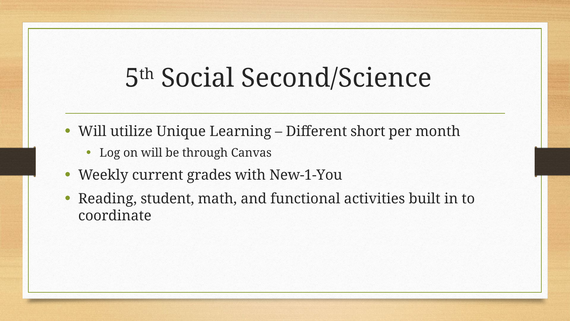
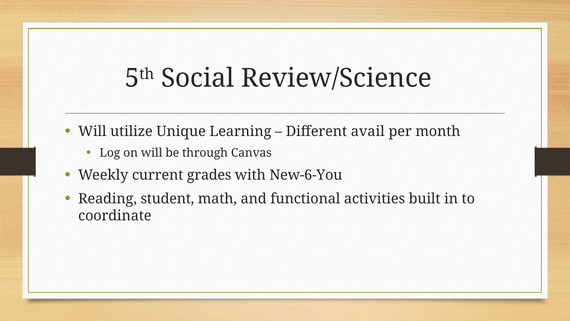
Second/Science: Second/Science -> Review/Science (336, 78)
short: short -> avail (368, 131)
New-1-You: New-1-You -> New-6-You (306, 175)
